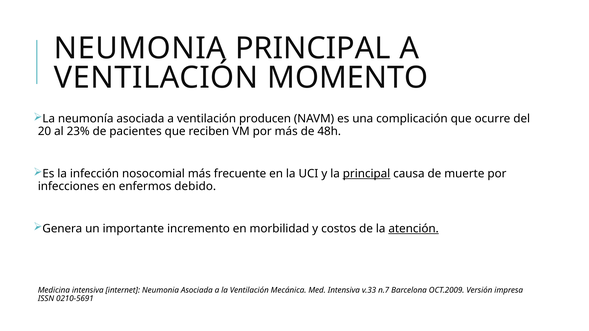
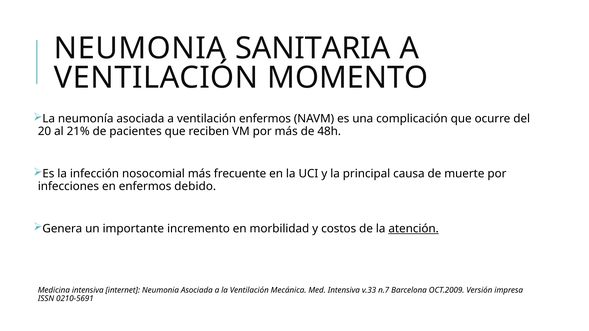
NEUMONIA PRINCIPAL: PRINCIPAL -> SANITARIA (313, 48)
ventilación producen: producen -> enfermos (265, 119)
23%: 23% -> 21% (78, 131)
principal underline: present -> none (367, 174)
